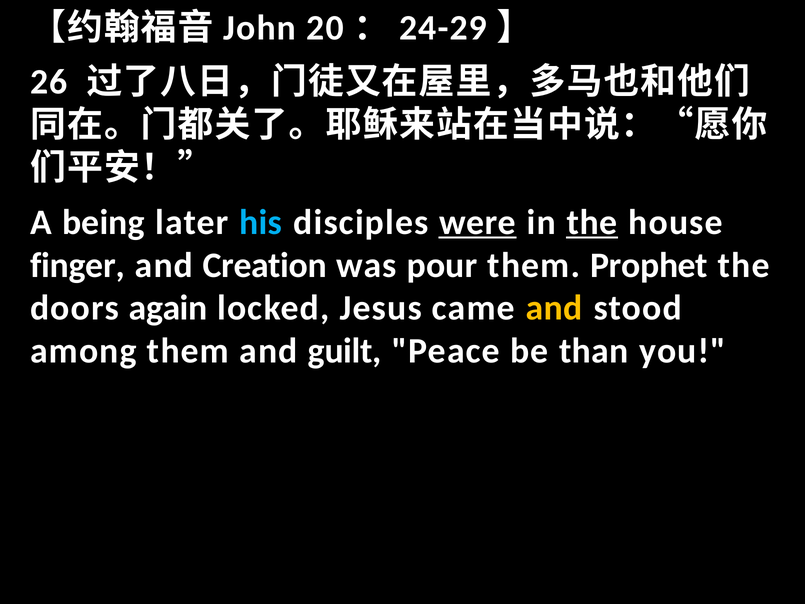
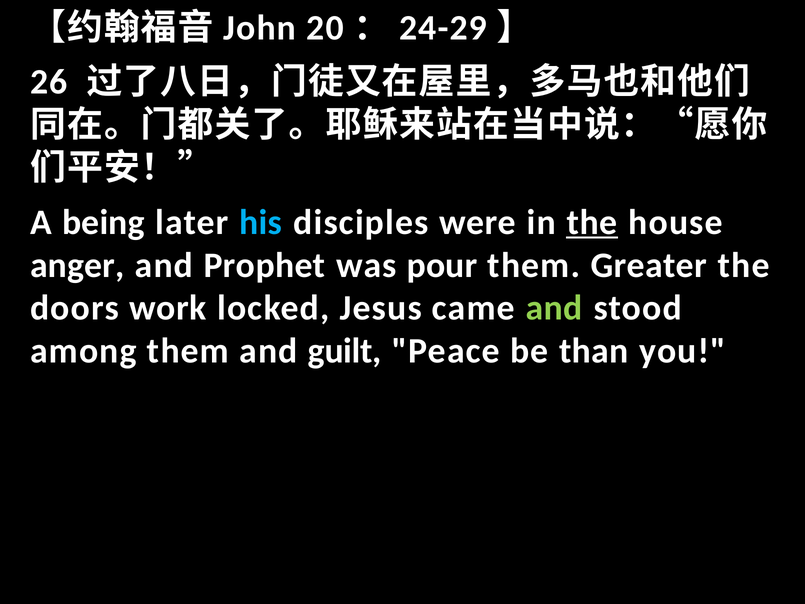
were underline: present -> none (477, 222)
finger: finger -> anger (77, 265)
Creation: Creation -> Prophet (264, 265)
Prophet: Prophet -> Greater (649, 265)
again: again -> work (168, 308)
and colour: yellow -> light green (554, 308)
